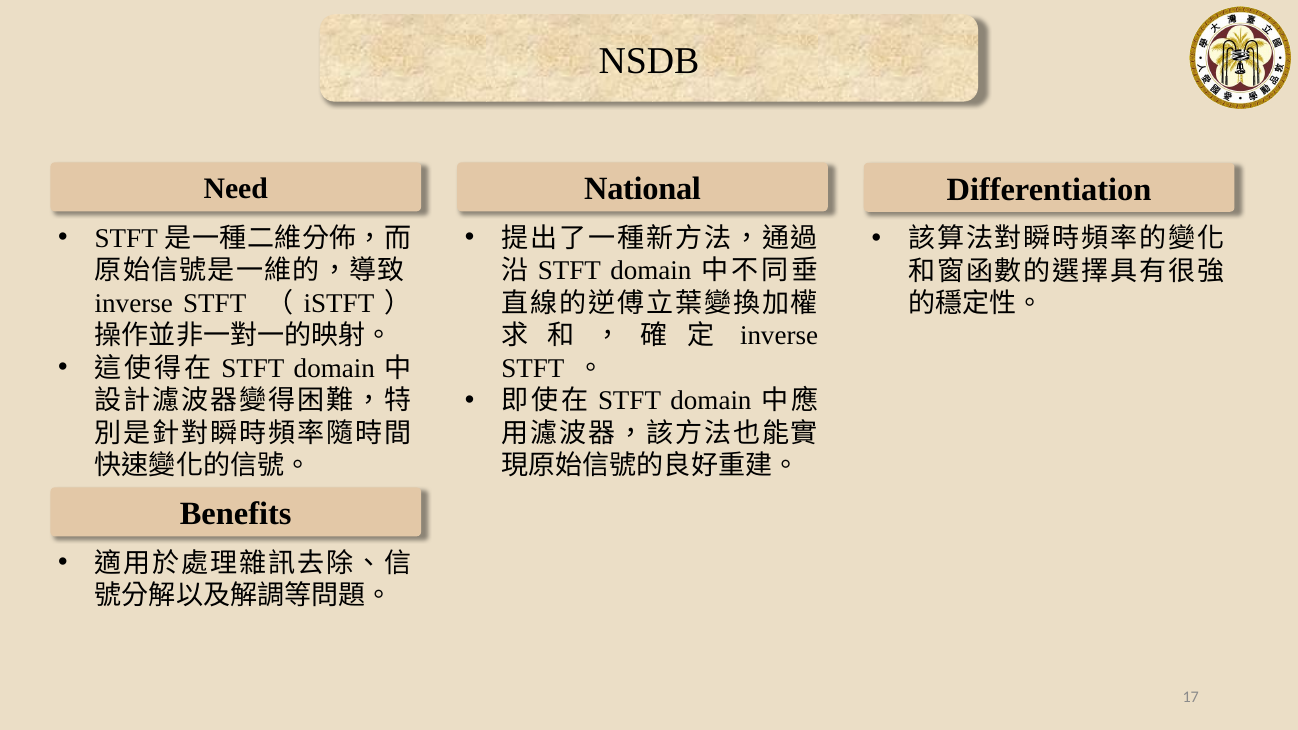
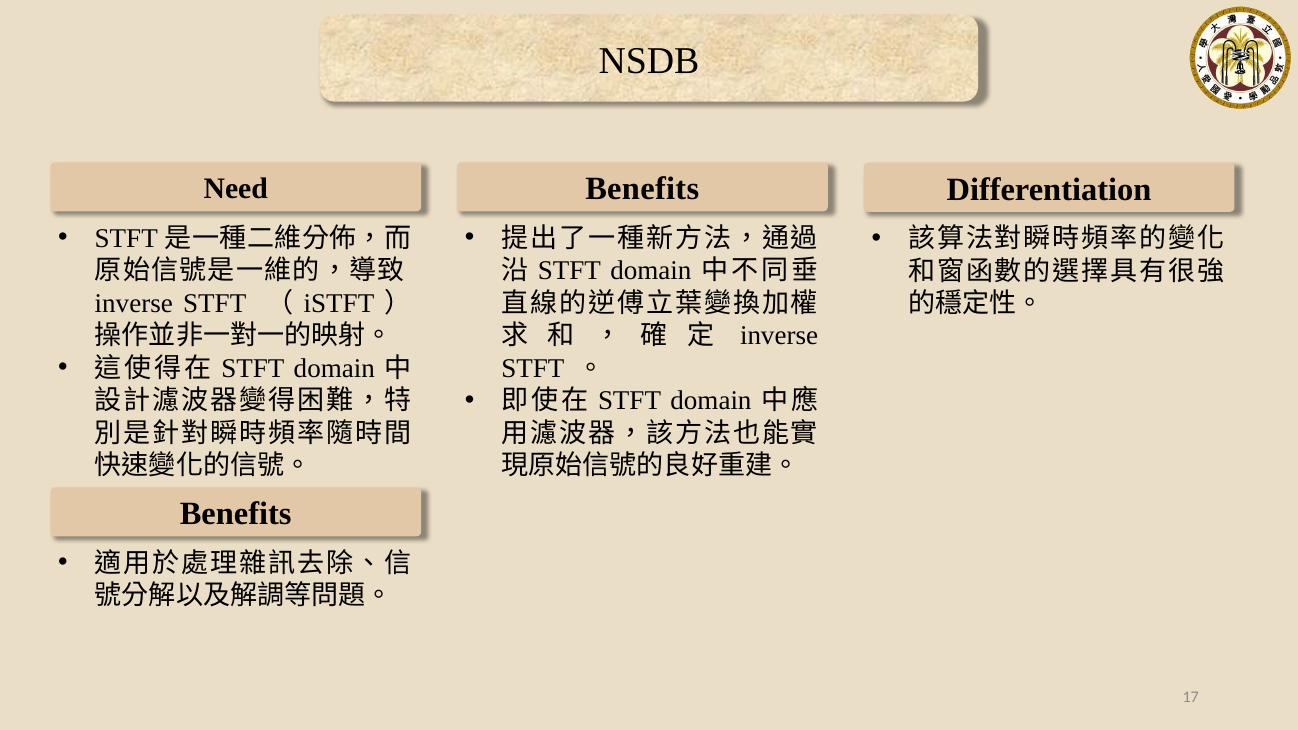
National: National -> Benefits (642, 189)
